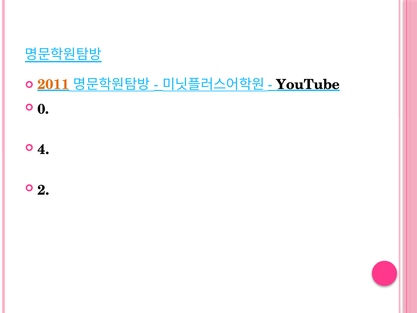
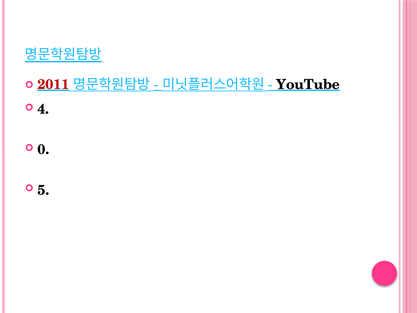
2011 colour: orange -> red (53, 84)
0: 0 -> 4 (43, 109)
4: 4 -> 0 (43, 150)
2: 2 -> 5 (43, 190)
